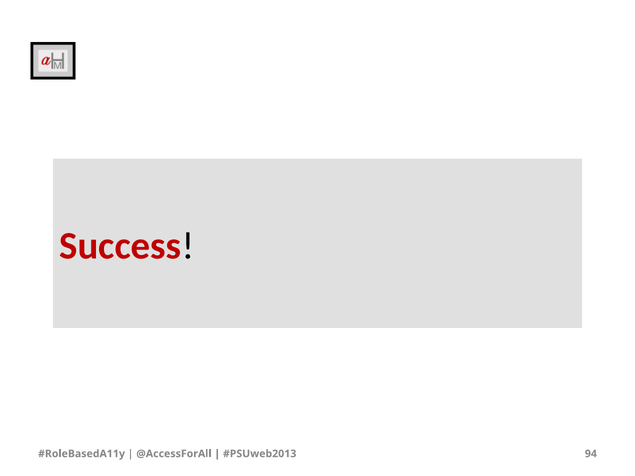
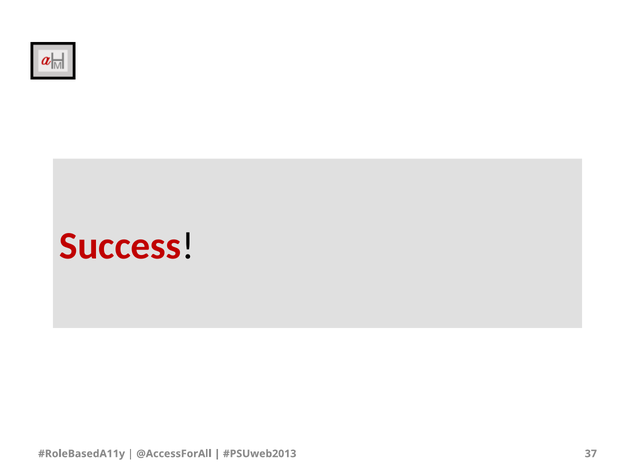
94: 94 -> 37 (591, 454)
